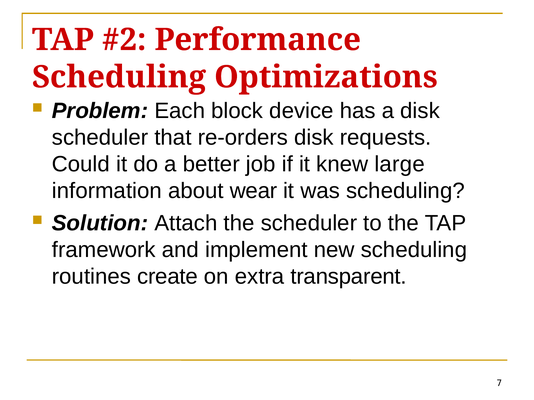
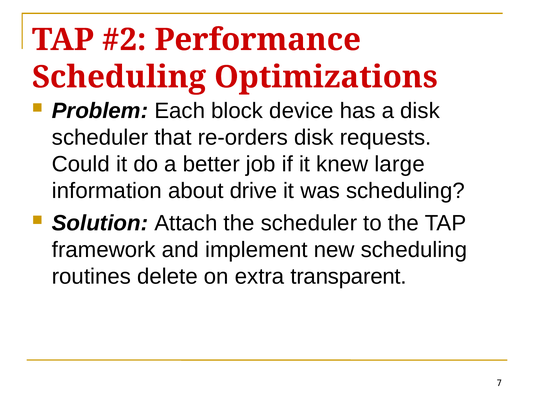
wear: wear -> drive (253, 191)
create: create -> delete (167, 277)
